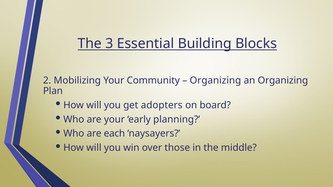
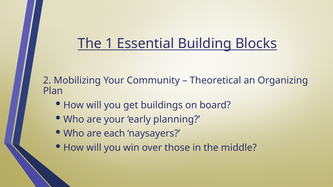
3: 3 -> 1 (109, 44)
Organizing: Organizing -> Theoretical (215, 81)
adopters: adopters -> buildings (162, 105)
